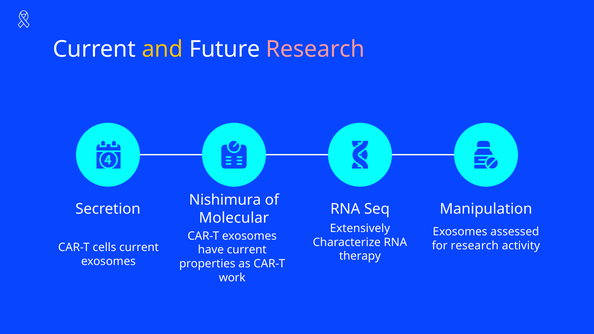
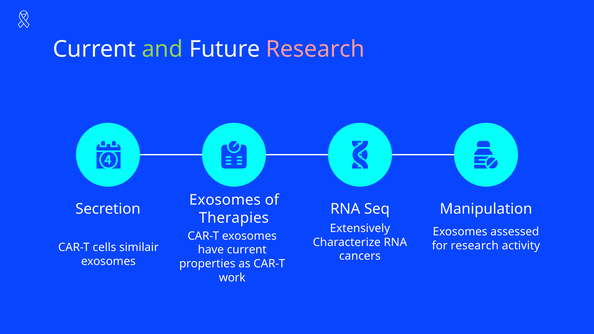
and colour: yellow -> light green (162, 49)
Nishimura: Nishimura -> Exosomes (225, 200)
Molecular: Molecular -> Therapies (234, 218)
cells current: current -> similair (139, 248)
therapy: therapy -> cancers (360, 256)
